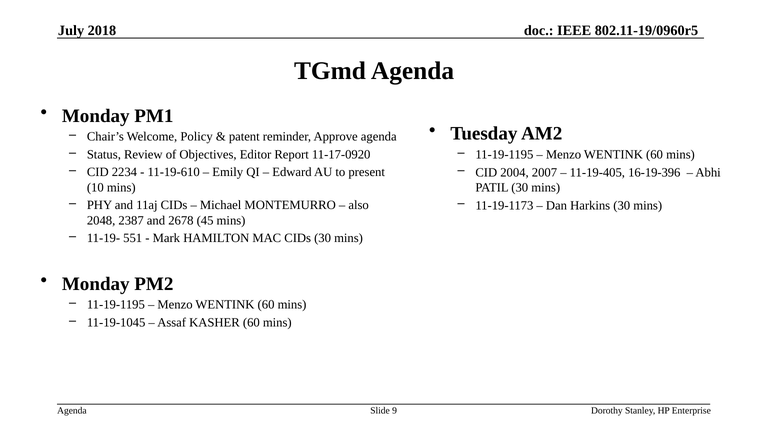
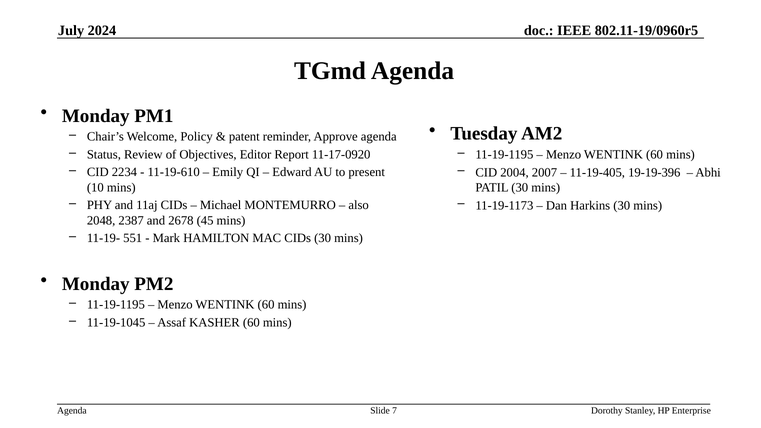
2018: 2018 -> 2024 (102, 30)
16-19-396: 16-19-396 -> 19-19-396 (654, 172)
9: 9 -> 7 (395, 411)
